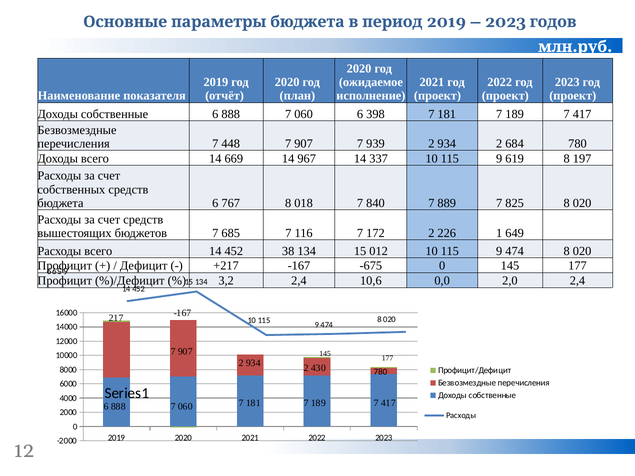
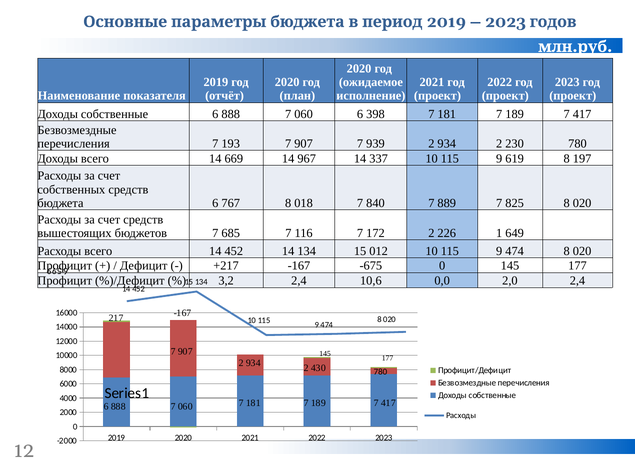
448: 448 -> 193 (231, 144)
684: 684 -> 230 (515, 144)
452 38: 38 -> 14 (288, 251)
